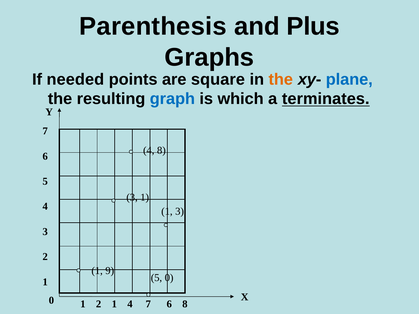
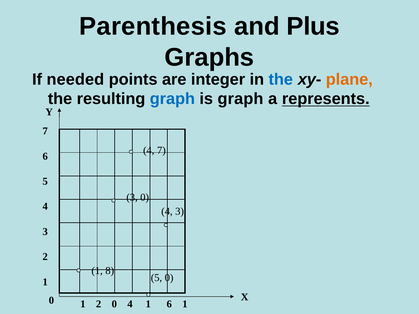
square: square -> integer (218, 79)
the colour: orange -> blue (281, 79)
plane colour: blue -> orange (349, 79)
is which: which -> graph (240, 99)
terminates: terminates -> represents (326, 99)
4 8: 8 -> 7 (161, 150)
1: 1 -> 0 (145, 198)
1: 1 -> 4 (167, 212)
9: 9 -> 8 (110, 271)
1 2 1: 1 -> 0 (114, 304)
4 7: 7 -> 1 (148, 304)
6 8: 8 -> 1 (185, 304)
